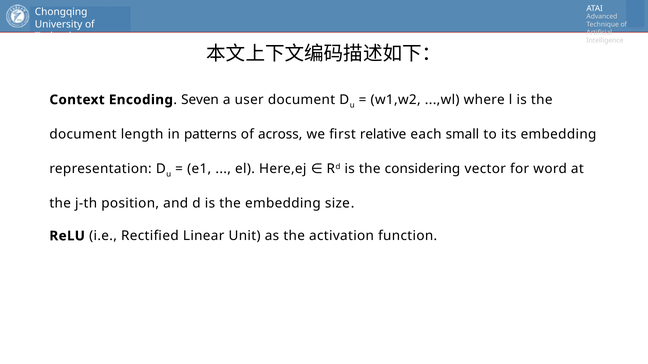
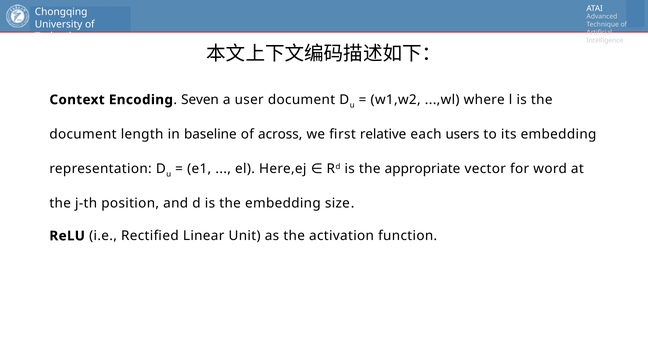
patterns: patterns -> baseline (210, 135)
small: small -> users (462, 135)
considering: considering -> appropriate (423, 169)
